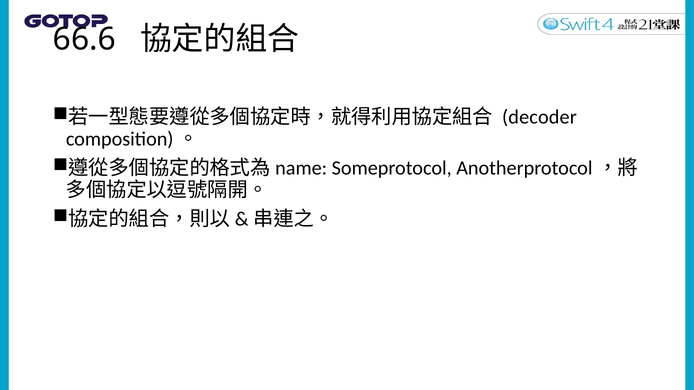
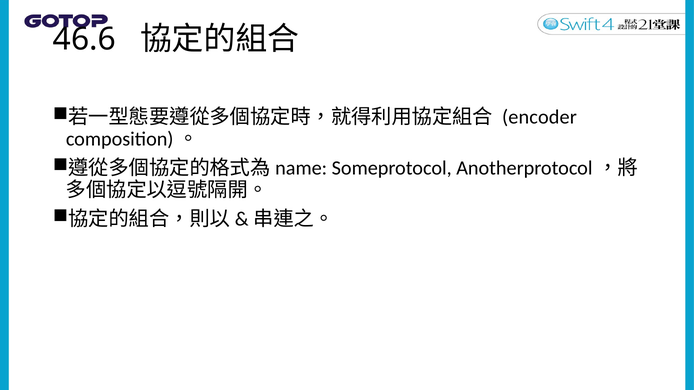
66.6: 66.6 -> 46.6 (84, 39)
decoder: decoder -> encoder (539, 117)
